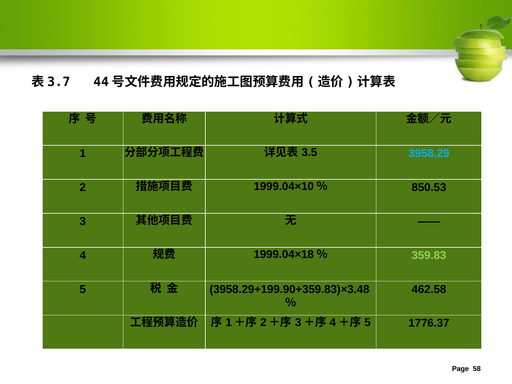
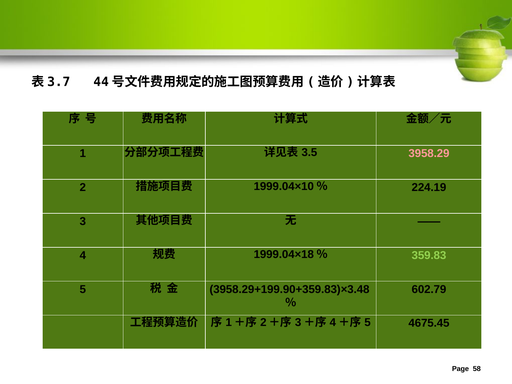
3958.29 colour: light blue -> pink (429, 153)
850.53: 850.53 -> 224.19 (429, 187)
462.58: 462.58 -> 602.79 (429, 289)
1776.37: 1776.37 -> 4675.45 (429, 323)
